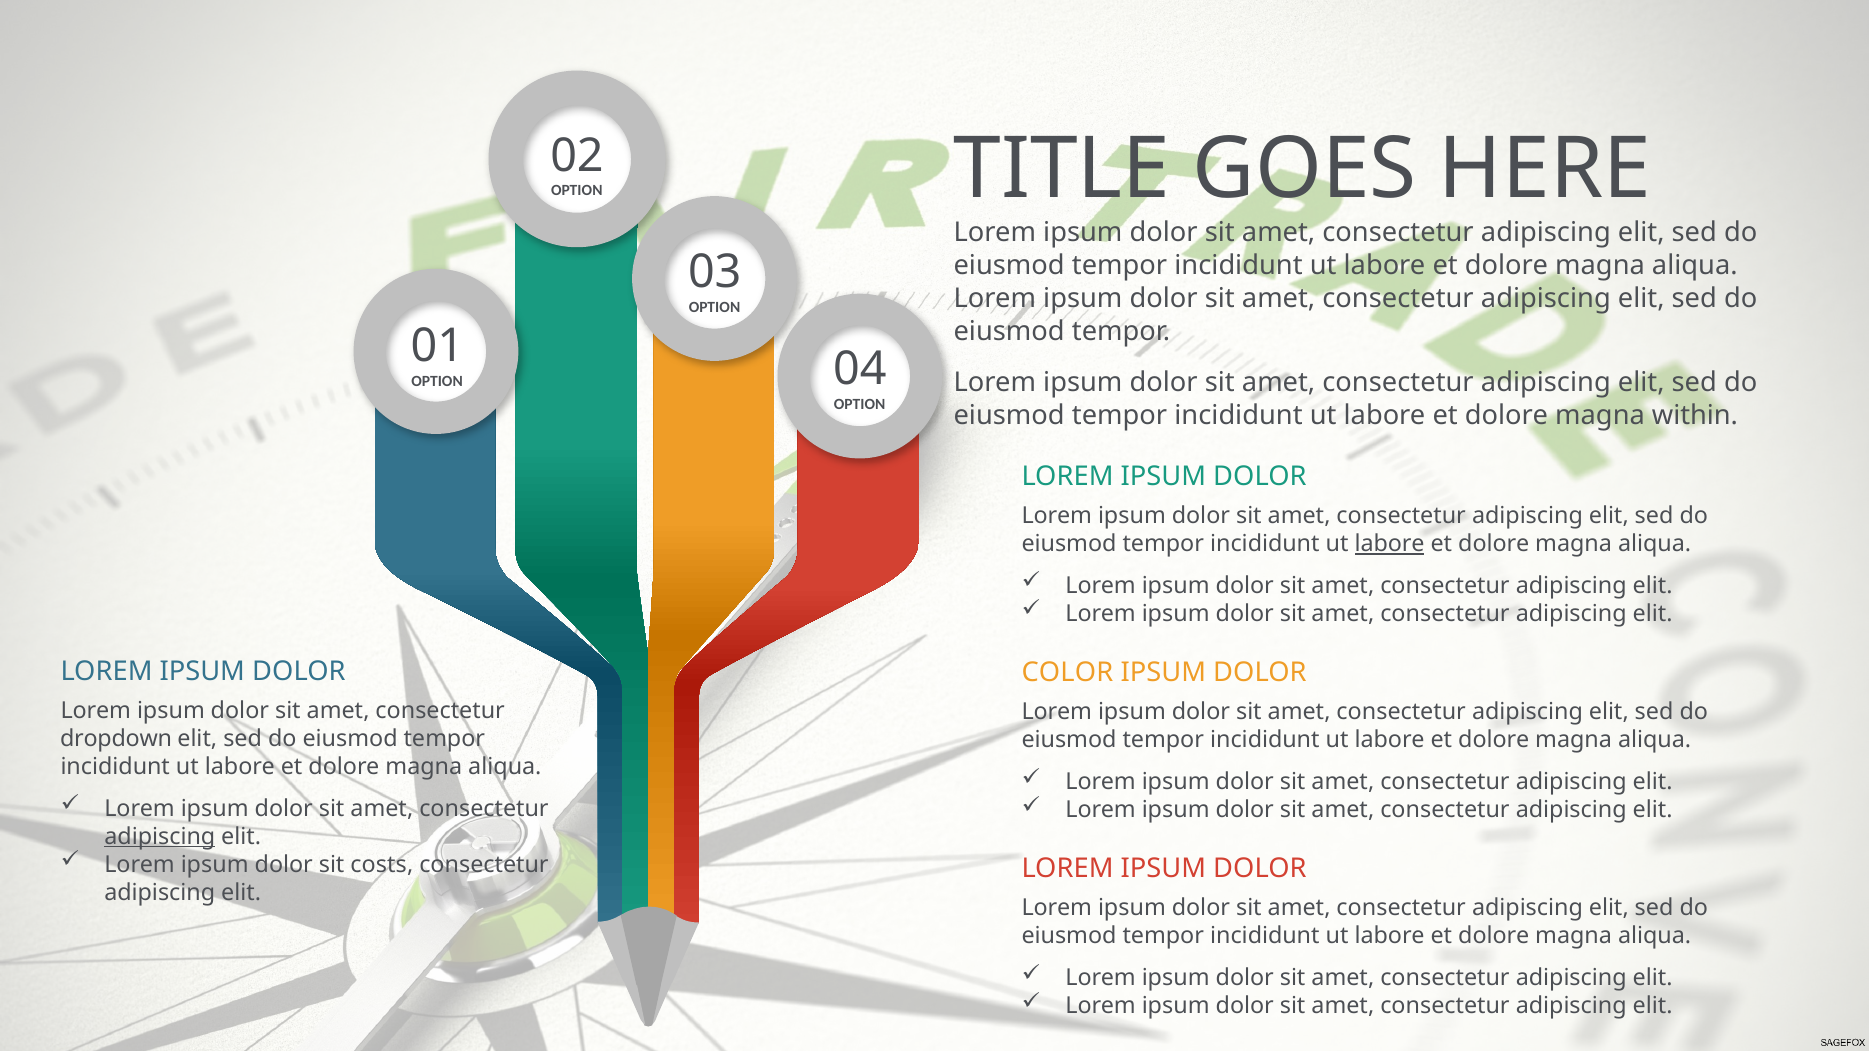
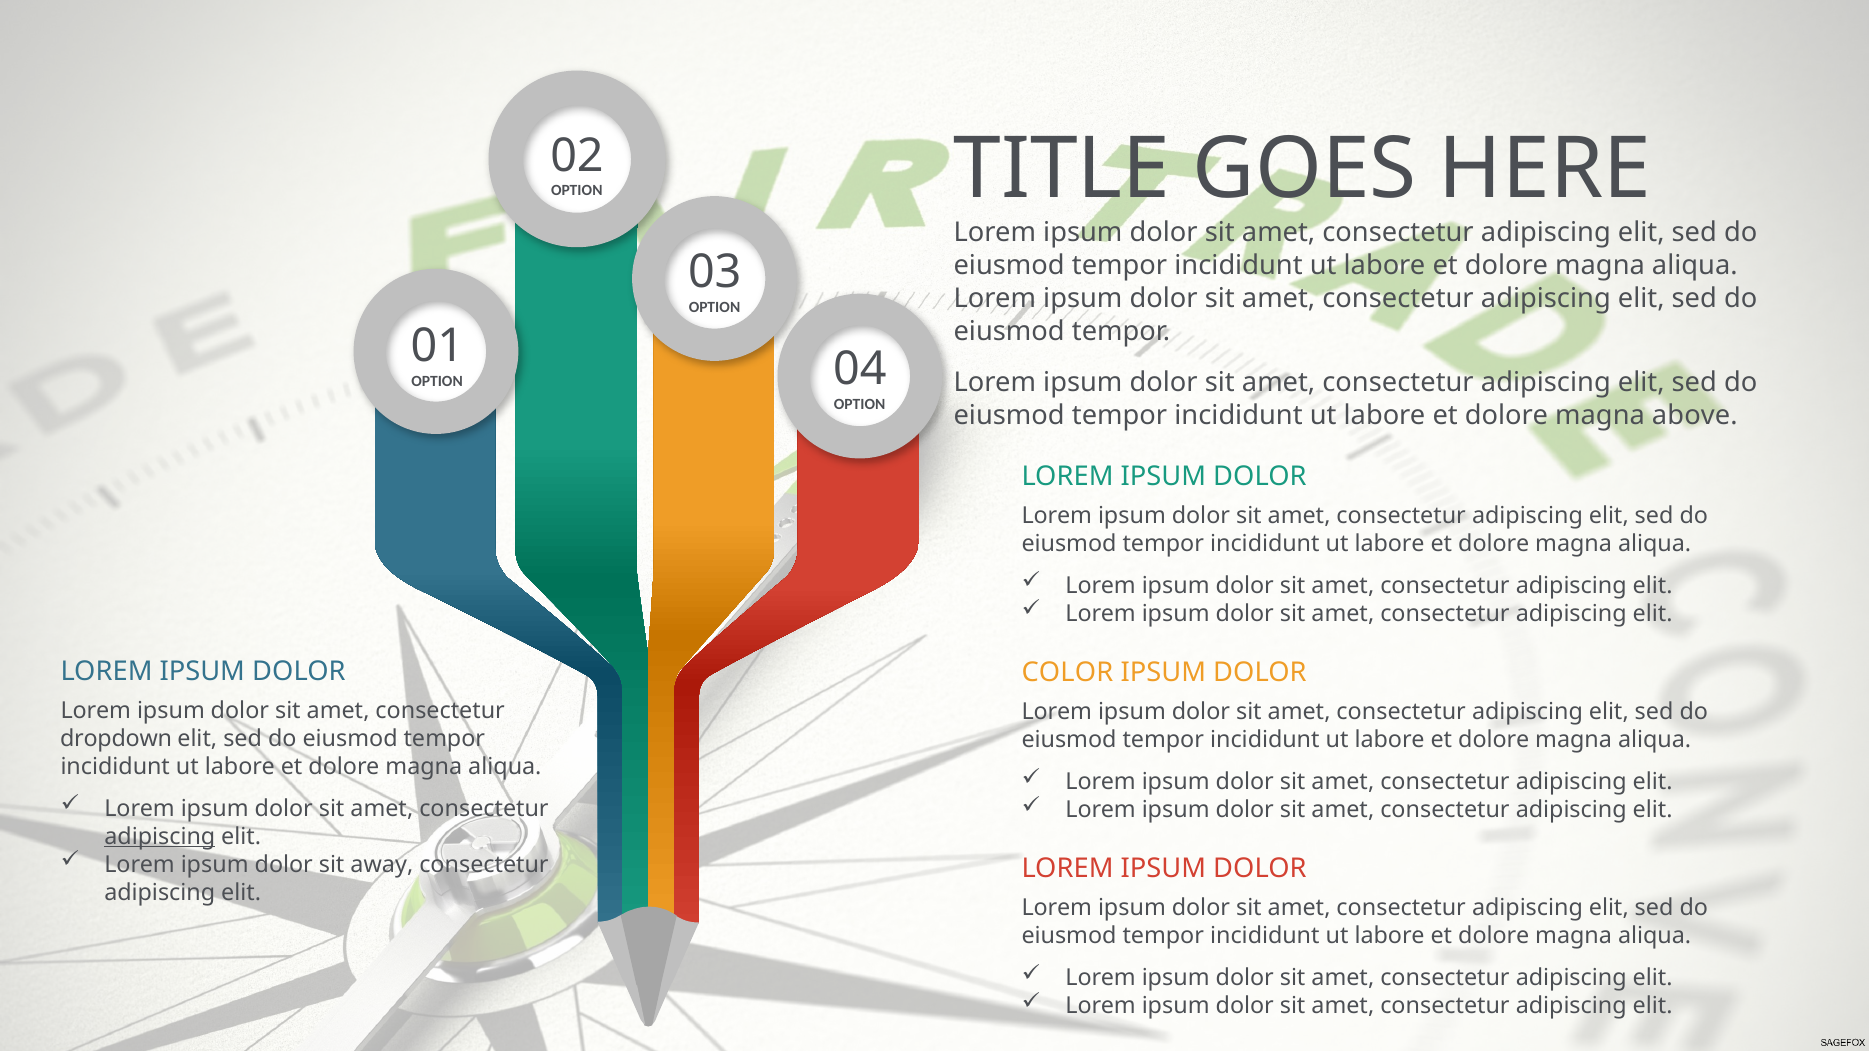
within: within -> above (1695, 415)
labore underline: present -> none (1390, 544)
costs: costs -> away (382, 865)
